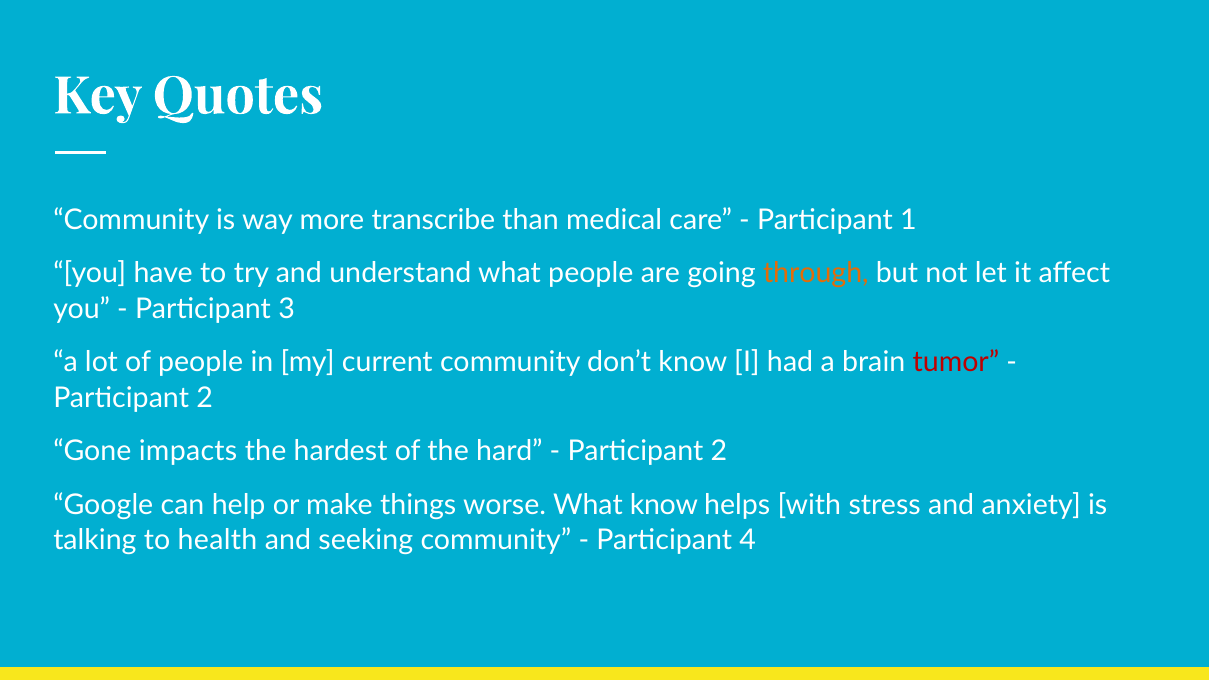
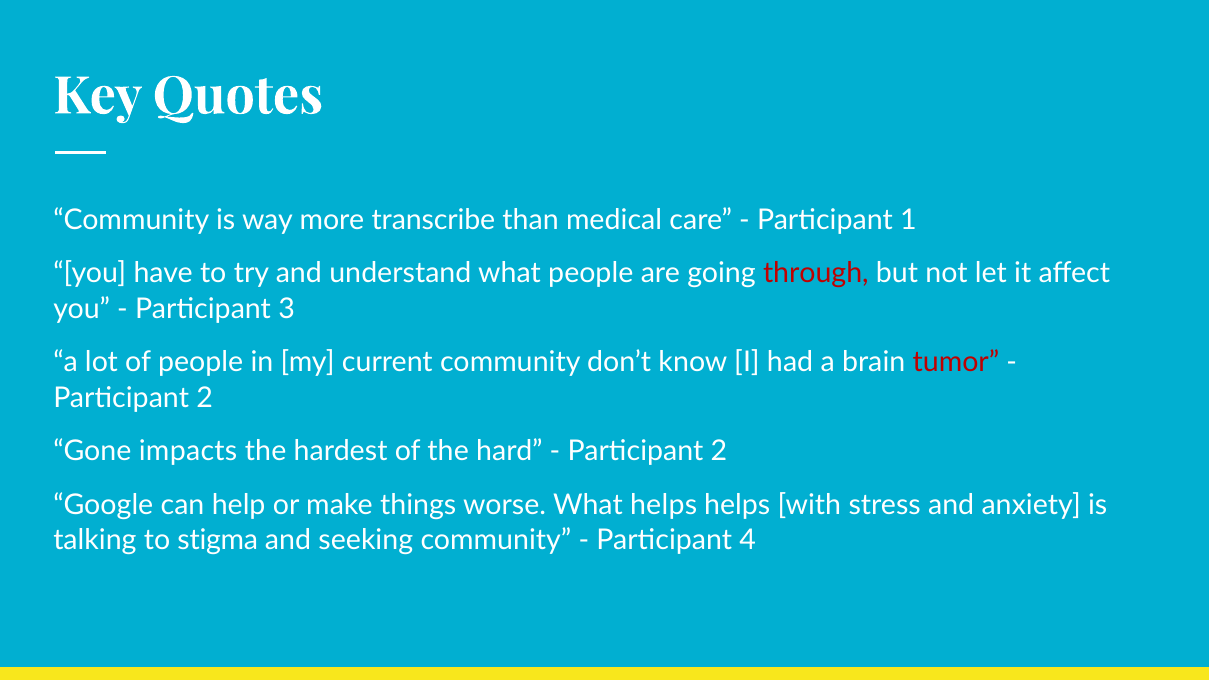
through colour: orange -> red (816, 273)
What know: know -> helps (664, 505)
health: health -> stigma (218, 540)
